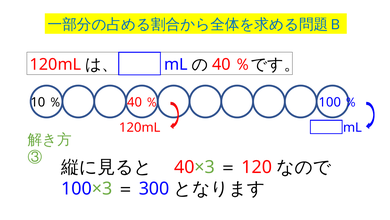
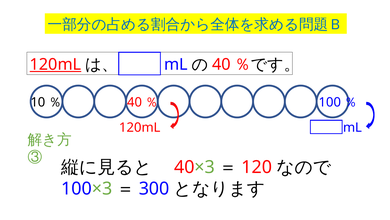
120mL underline: none -> present (55, 64)
